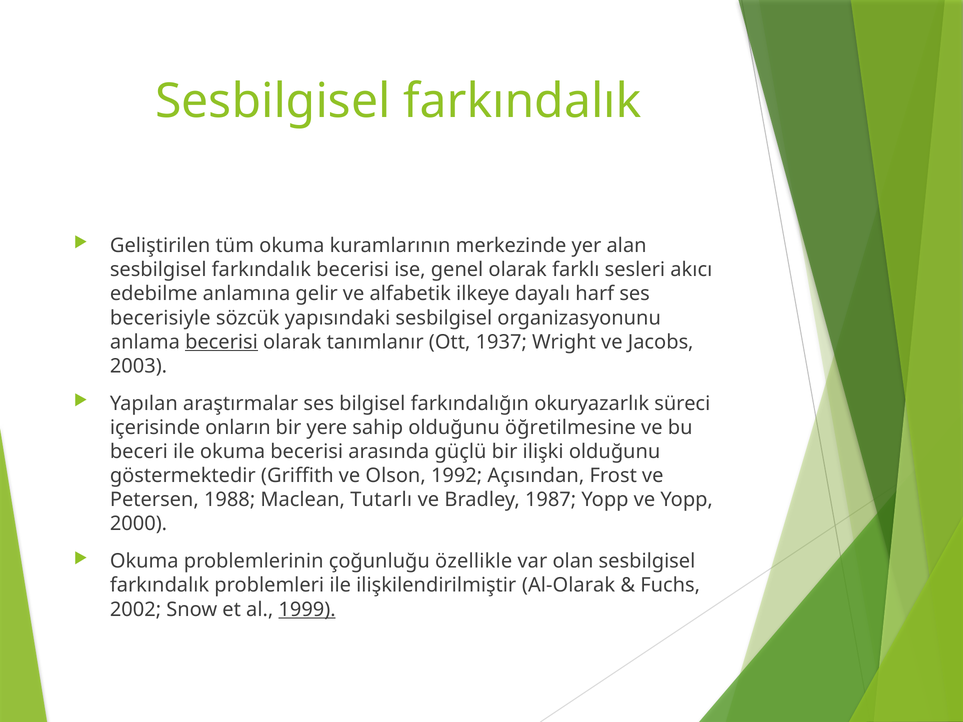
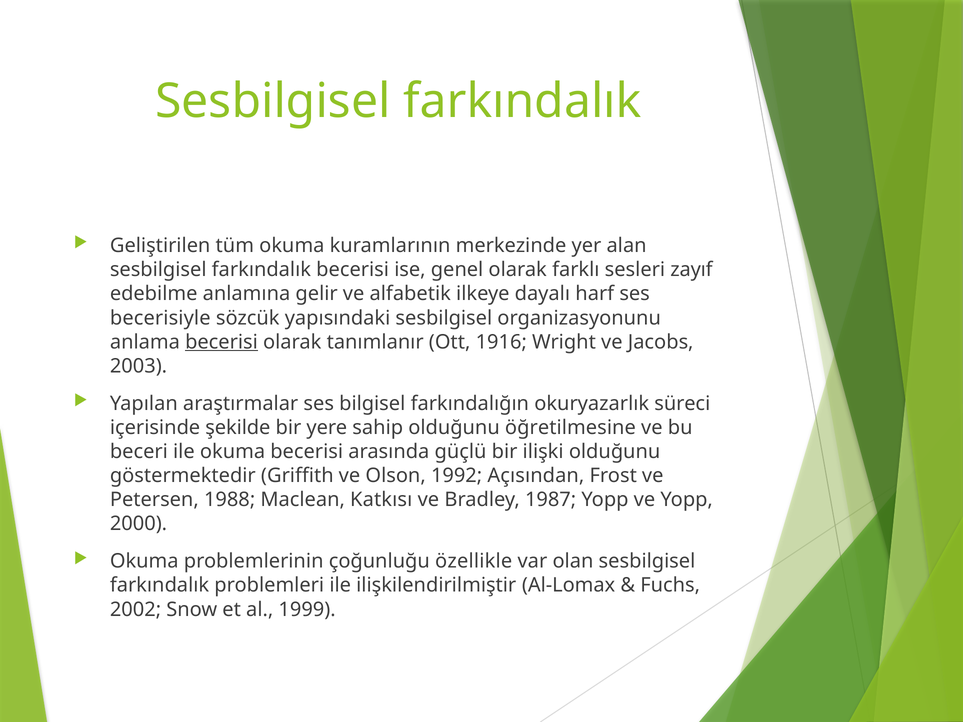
akıcı: akıcı -> zayıf (691, 270)
1937: 1937 -> 1916 (501, 342)
onların: onların -> şekilde (238, 428)
Tutarlı: Tutarlı -> Katkısı (381, 500)
Al-Olarak: Al-Olarak -> Al-Lomax (569, 586)
1999 underline: present -> none (307, 610)
